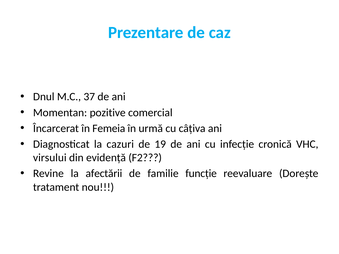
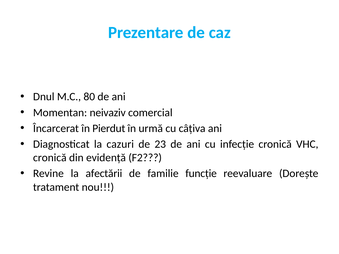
37: 37 -> 80 (89, 97)
pozitive: pozitive -> neivaziv (108, 113)
Femeia: Femeia -> Pierdut (109, 128)
19: 19 -> 23 (160, 144)
virsului: virsului -> cronică (50, 158)
